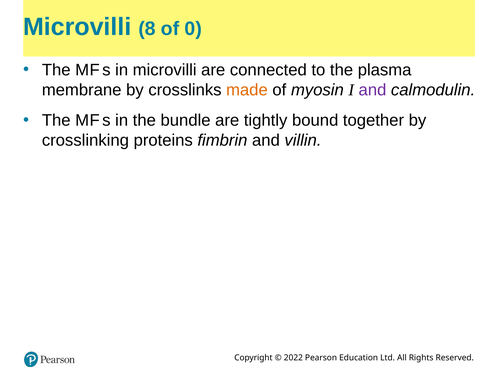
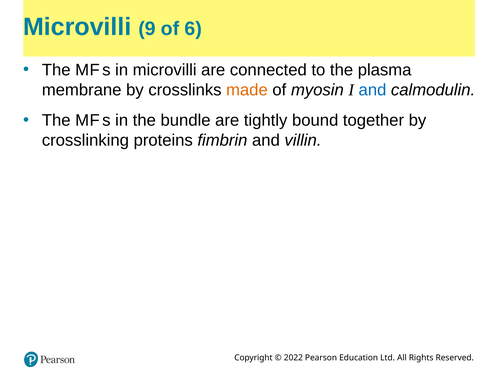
8: 8 -> 9 (147, 29)
0: 0 -> 6 (193, 29)
and colour: purple -> blue (372, 90)
